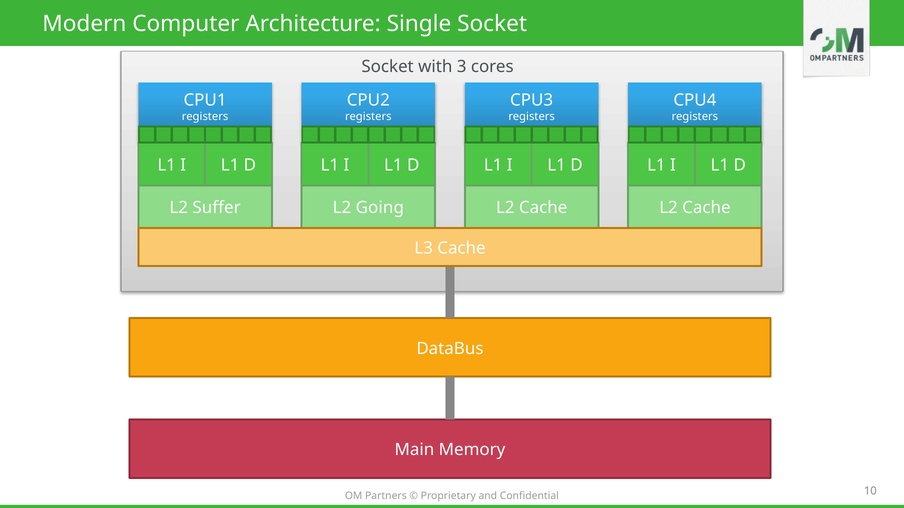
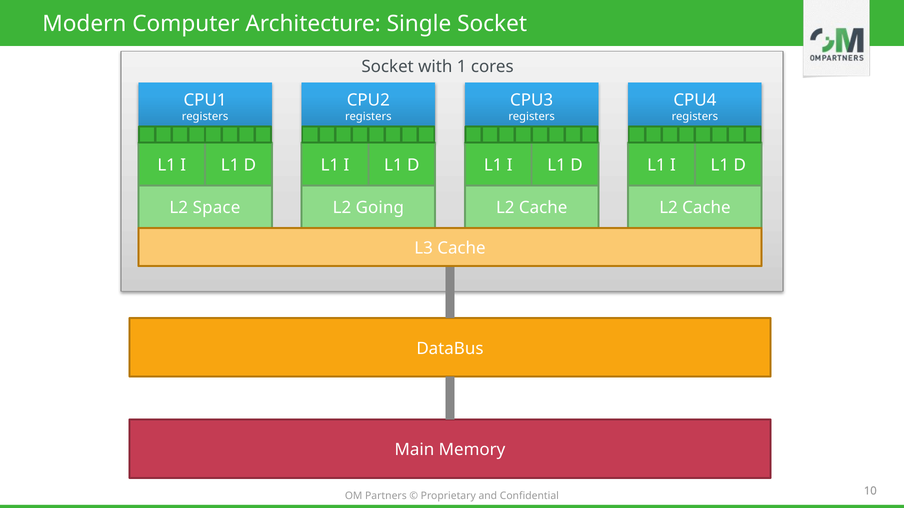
3: 3 -> 1 (462, 67)
Suffer: Suffer -> Space (217, 208)
